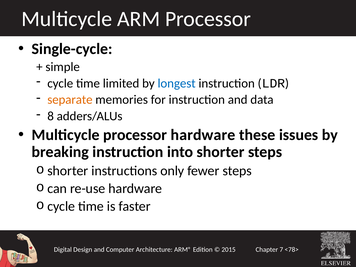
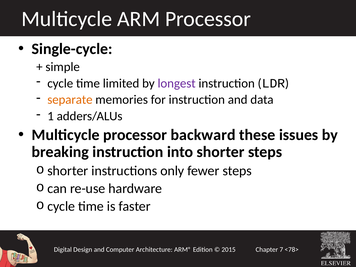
longest colour: blue -> purple (177, 83)
8: 8 -> 1 (51, 116)
processor hardware: hardware -> backward (203, 135)
